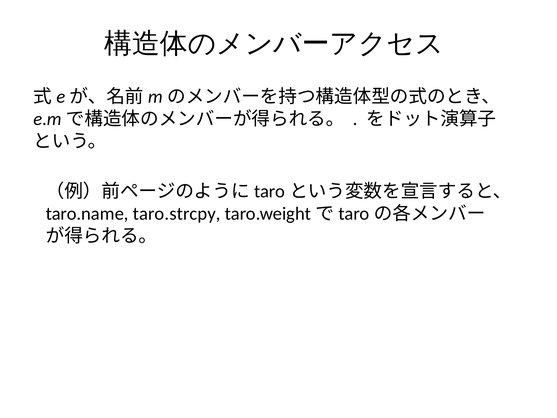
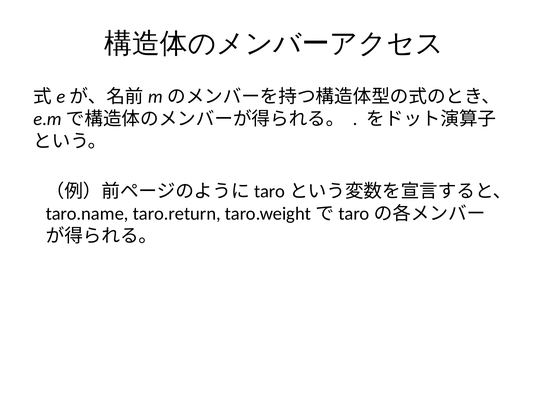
taro.strcpy: taro.strcpy -> taro.return (177, 214)
